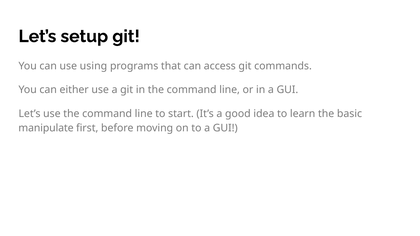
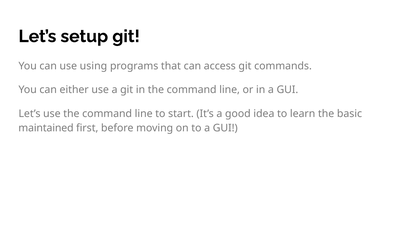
manipulate: manipulate -> maintained (46, 128)
